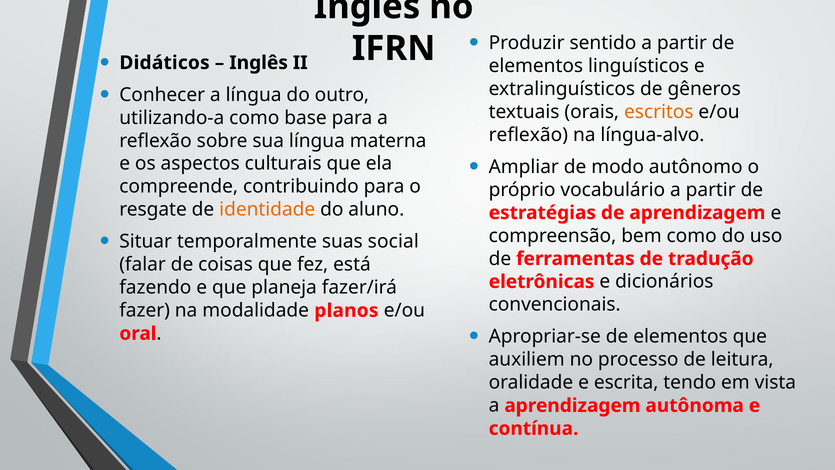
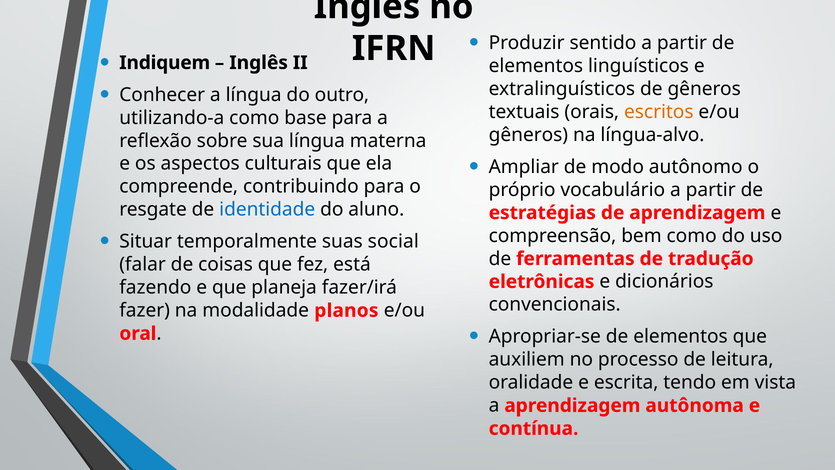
Didáticos: Didáticos -> Indiquem (165, 63)
reflexão: reflexão -> gêneros (528, 135)
identidade colour: orange -> blue (267, 209)
